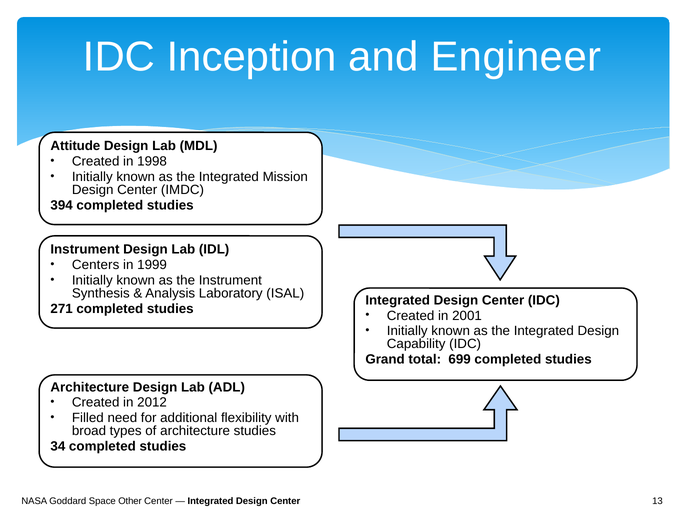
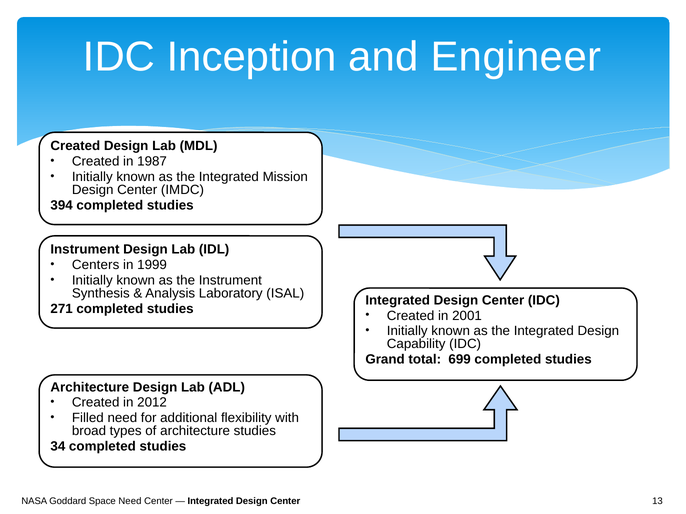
Attitude: Attitude -> Created (75, 146)
1998: 1998 -> 1987 (152, 162)
Space Other: Other -> Need (130, 502)
